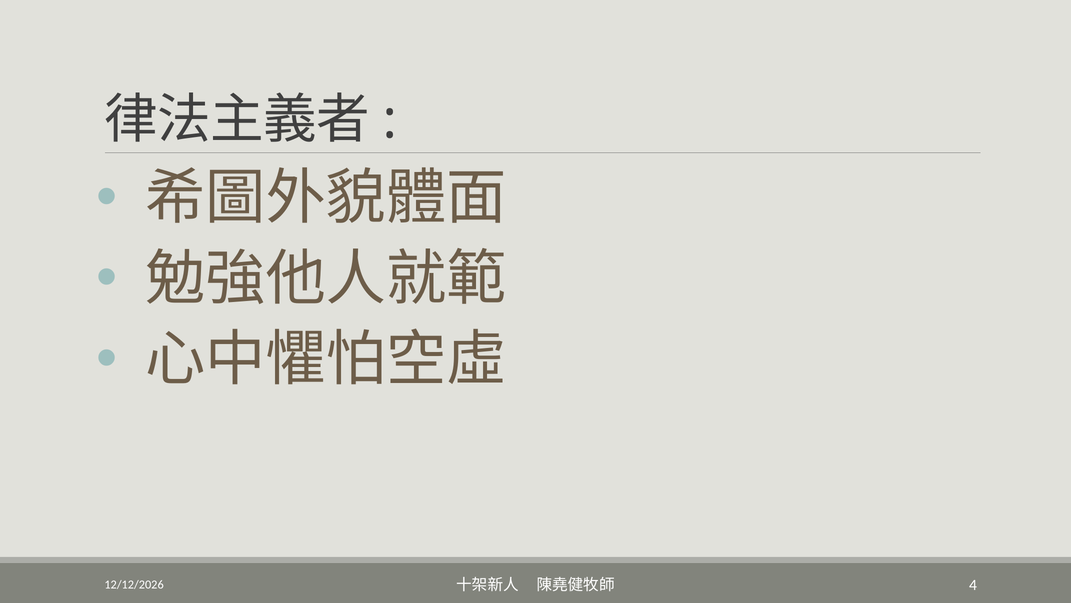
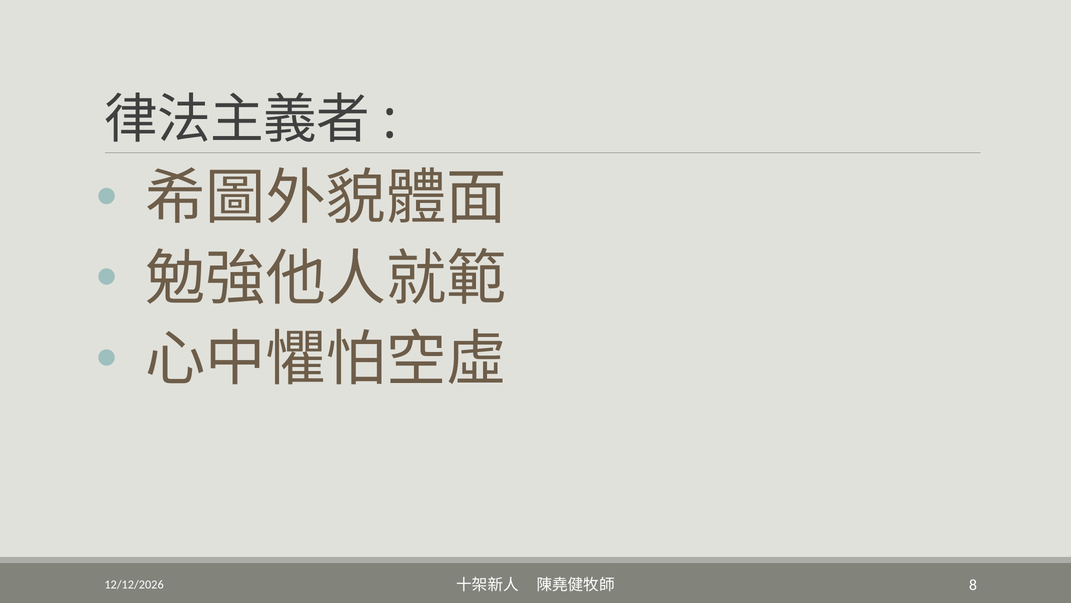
4: 4 -> 8 (973, 584)
